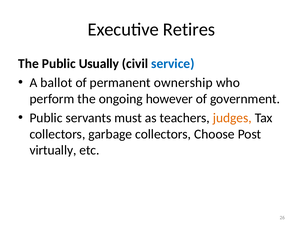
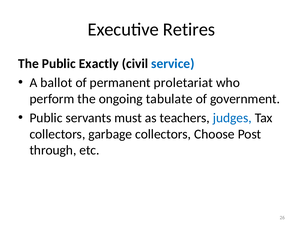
Usually: Usually -> Exactly (99, 64)
ownership: ownership -> proletariat (183, 82)
however: however -> tabulate (169, 99)
judges colour: orange -> blue (232, 117)
virtually: virtually -> through (53, 150)
